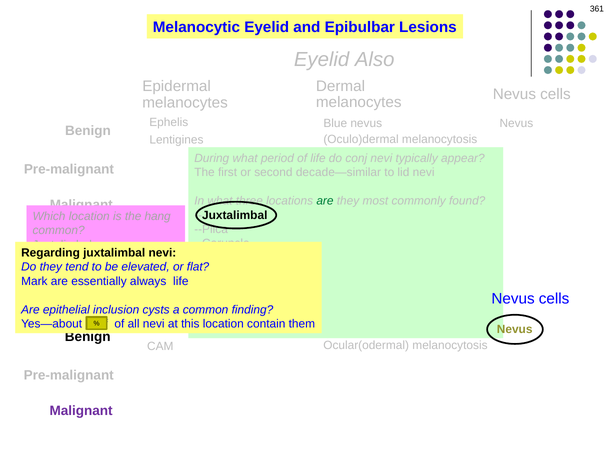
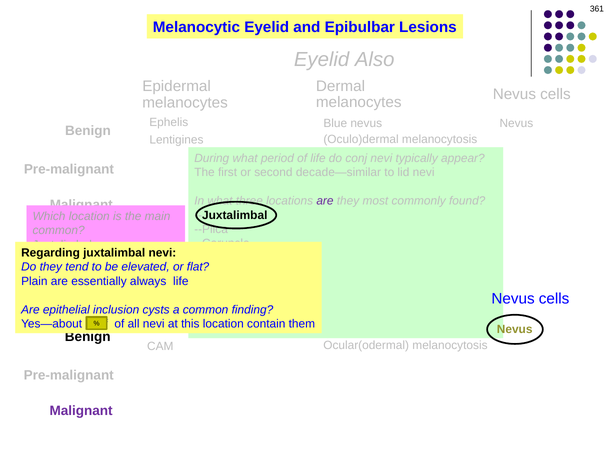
are colour: green -> purple (325, 201)
hang: hang -> main (158, 216)
Mark: Mark -> Plain (34, 282)
